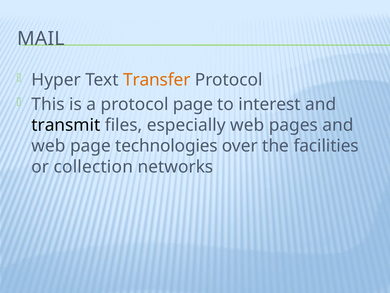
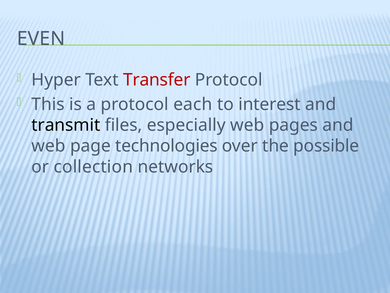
MAIL: MAIL -> EVEN (41, 39)
Transfer colour: orange -> red (157, 80)
protocol page: page -> each (193, 104)
facilities: facilities -> possible (326, 146)
